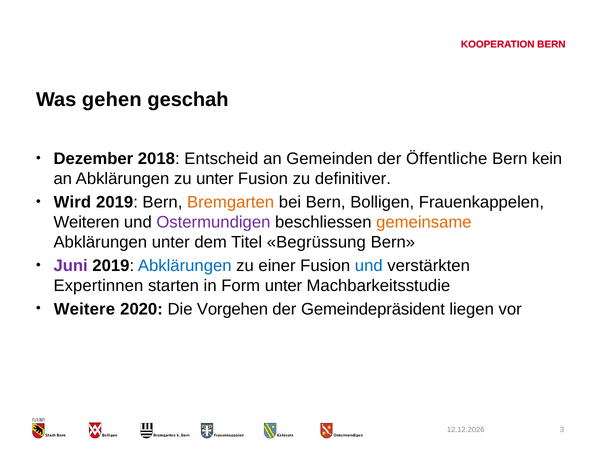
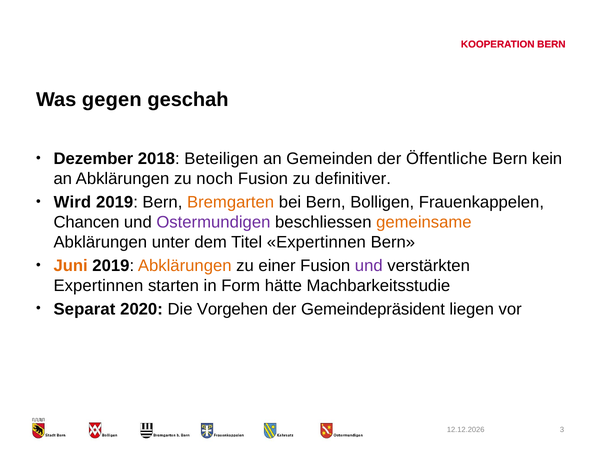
gehen: gehen -> gegen (112, 100)
Entscheid: Entscheid -> Beteiligen (221, 159)
zu unter: unter -> noch (215, 179)
Weiteren: Weiteren -> Chancen (86, 222)
Titel Begrüssung: Begrüssung -> Expertinnen (316, 242)
Juni colour: purple -> orange (71, 266)
Abklärungen colour: blue -> orange (185, 266)
und colour: blue -> purple (369, 266)
Form unter: unter -> hätte (283, 286)
Weitere: Weitere -> Separat (84, 309)
